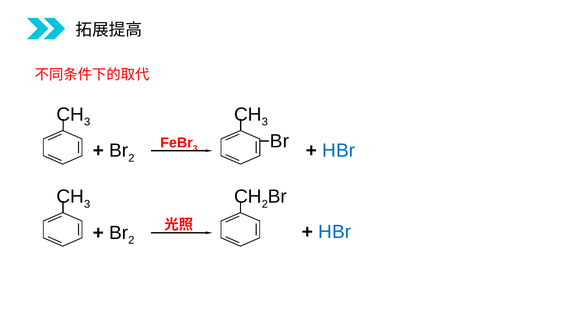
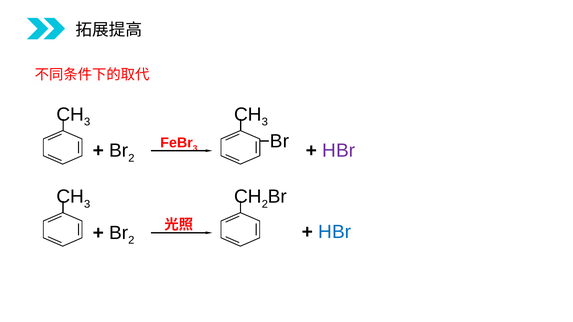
HBr colour: blue -> purple (339, 151)
